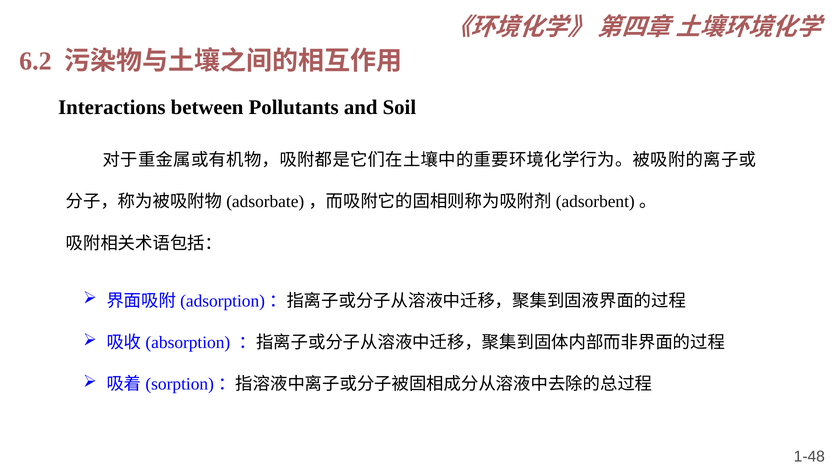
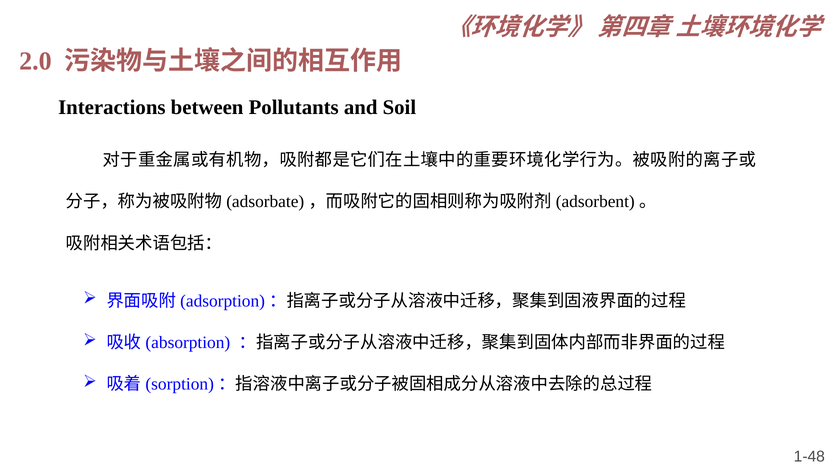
6.2: 6.2 -> 2.0 (35, 61)
